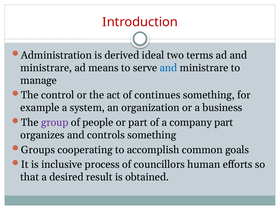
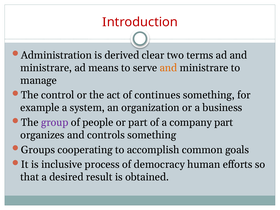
ideal: ideal -> clear (153, 55)
and colour: blue -> orange (168, 68)
councillors: councillors -> democracy (159, 164)
